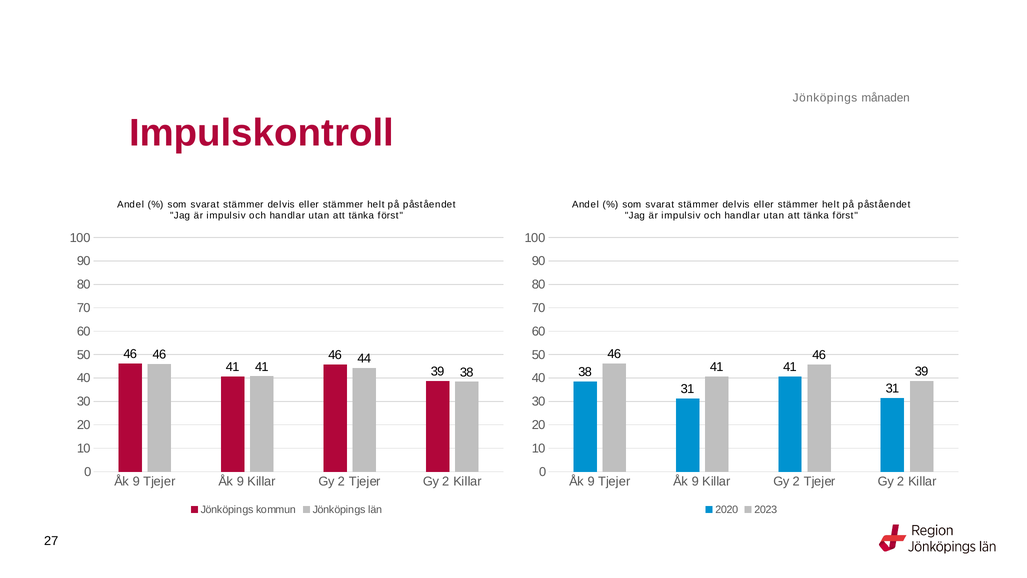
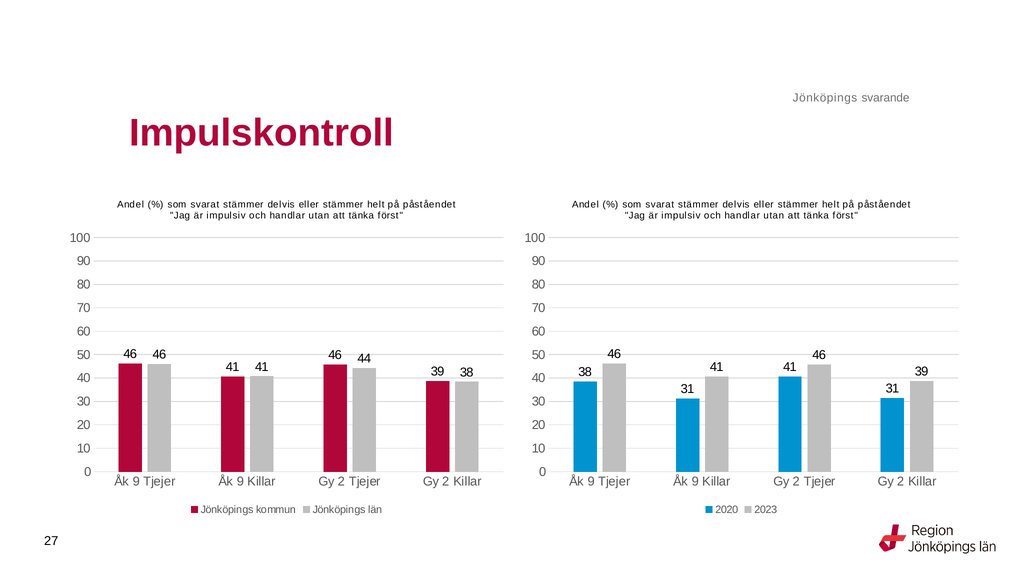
månaden: månaden -> svarande (886, 98)
